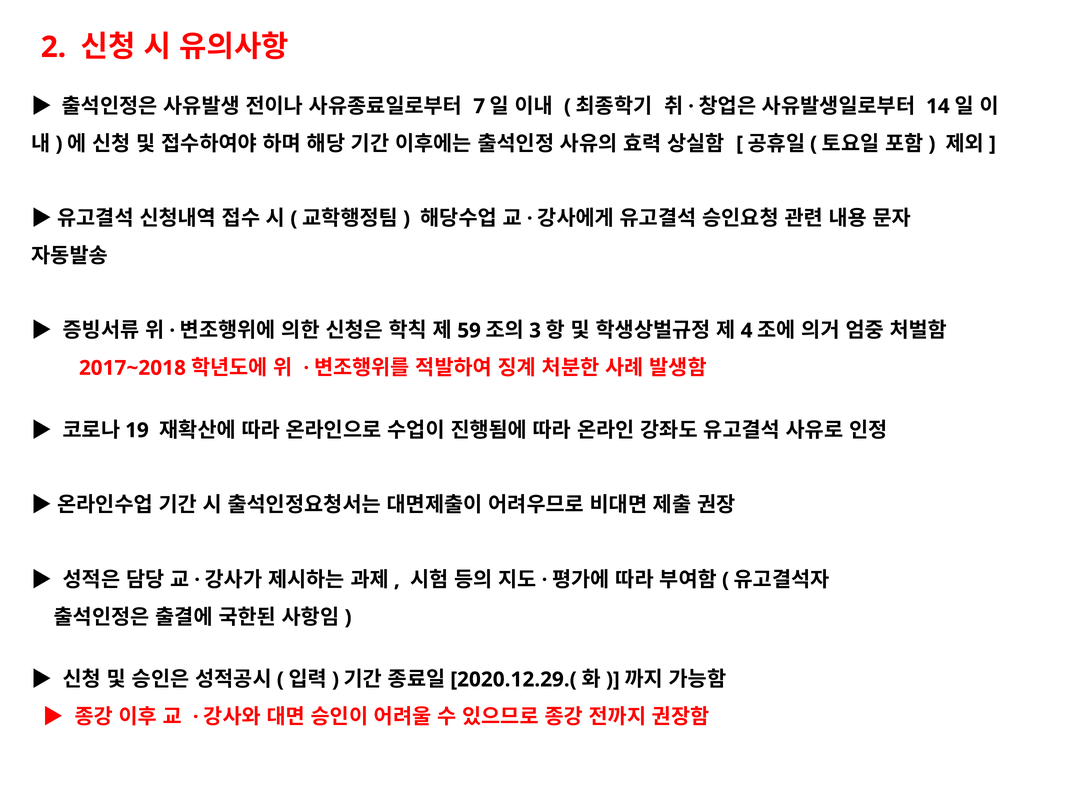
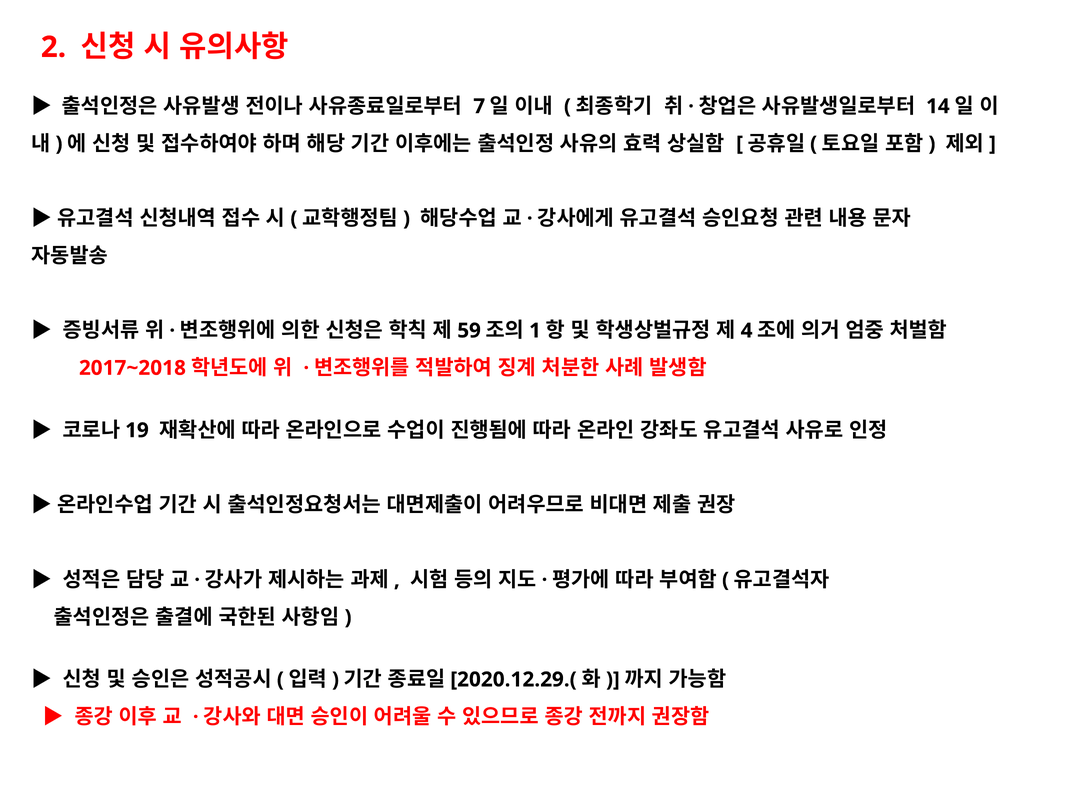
3: 3 -> 1 (535, 331)
